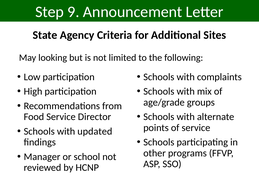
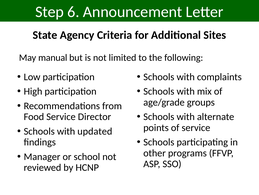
9: 9 -> 6 (73, 12)
looking: looking -> manual (53, 57)
